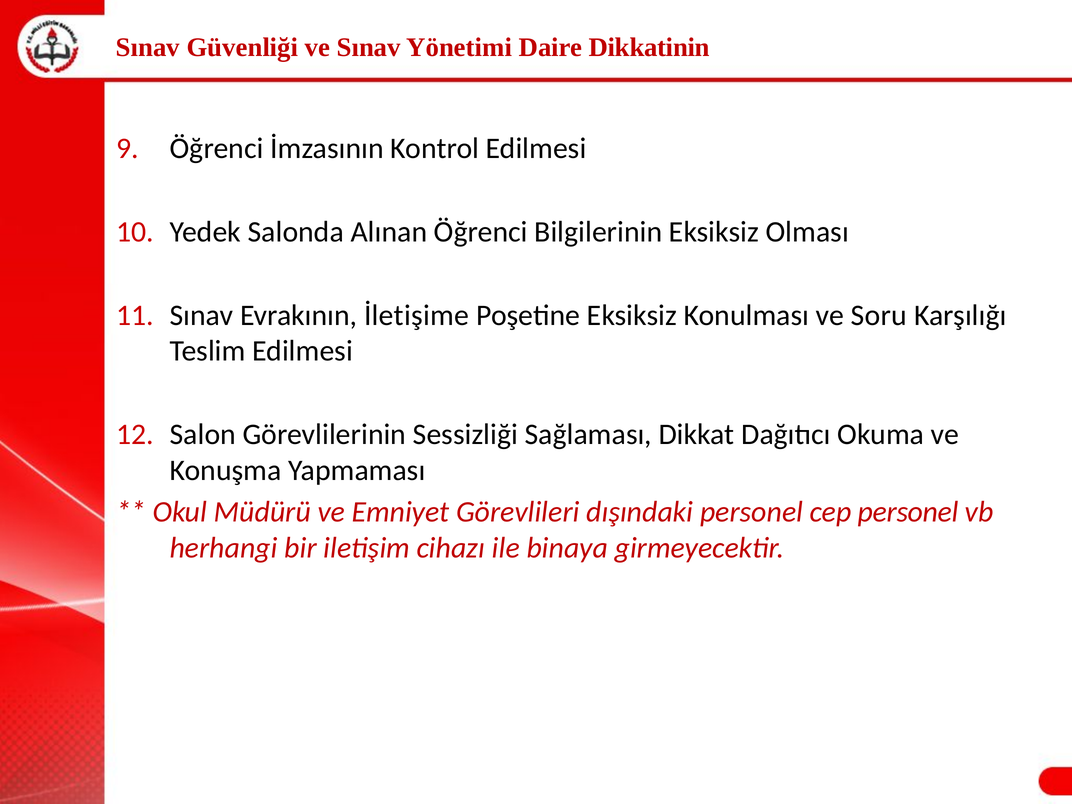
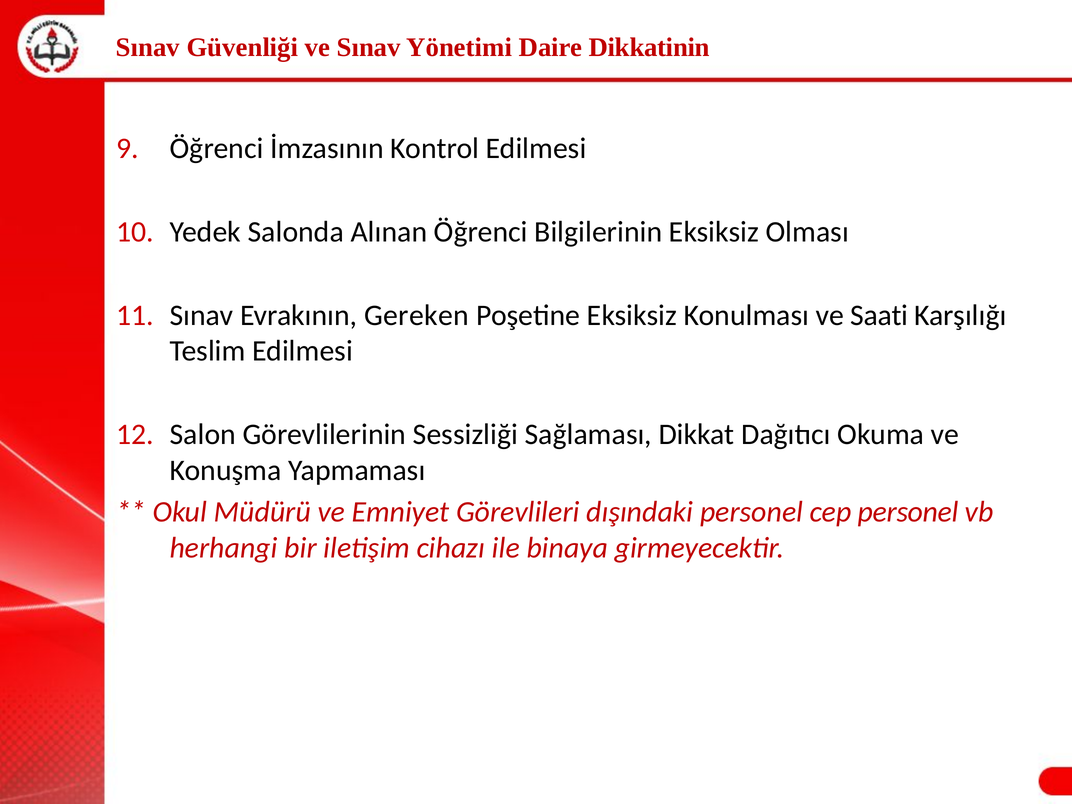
İletişime: İletişime -> Gereken (417, 315)
Soru: Soru -> Saati (879, 315)
